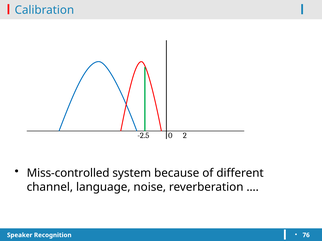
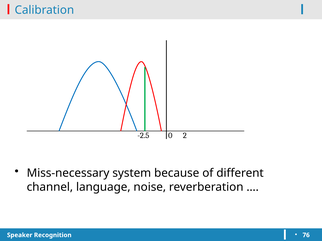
Miss-controlled: Miss-controlled -> Miss-necessary (68, 173)
